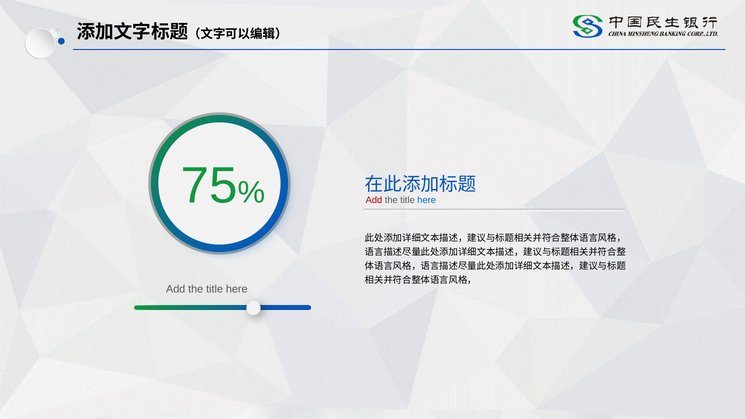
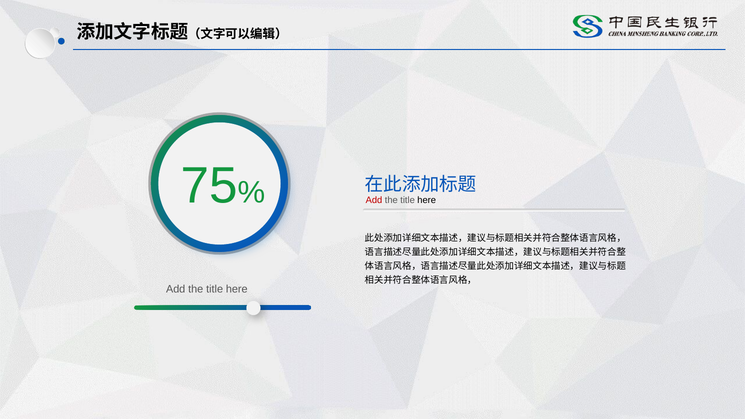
here colour: blue -> black (427, 200)
